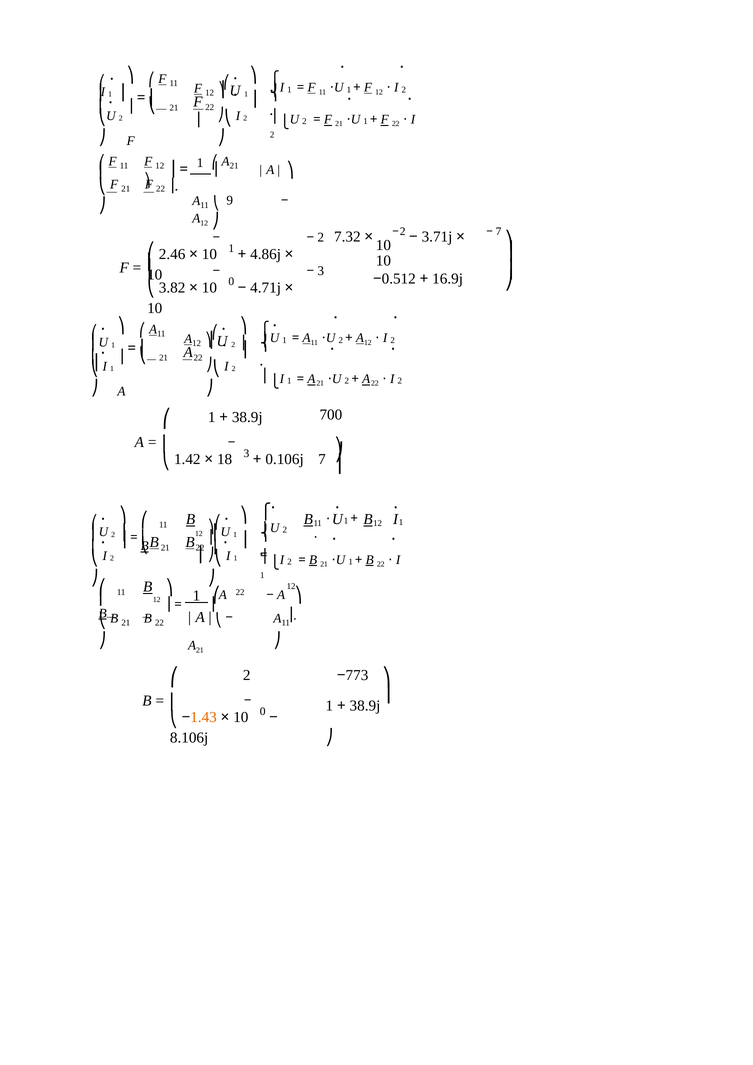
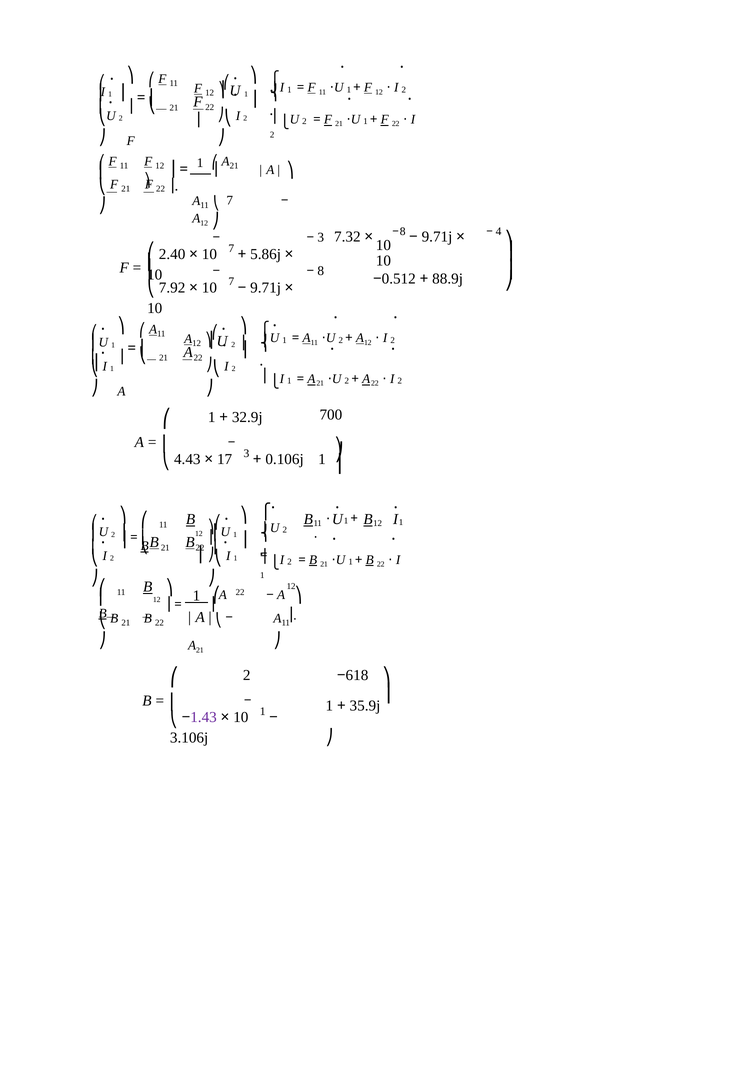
9: 9 -> 7 (230, 201)
2: 2 -> 8 (403, 231)
3.71j: 3.71j -> 9.71j (437, 237)
7: 7 -> 4 (499, 231)
2: 2 -> 3 (321, 238)
2.46: 2.46 -> 2.40 (172, 254)
1: 1 -> 7 (231, 249)
4.86j: 4.86j -> 5.86j (266, 254)
3: 3 -> 8 (321, 271)
16.9j: 16.9j -> 88.9j (448, 279)
3.82: 3.82 -> 7.92 (172, 288)
0: 0 -> 7 (231, 281)
4.71j: 4.71j -> 9.71j (266, 288)
38.9j: 38.9j -> 32.9j (247, 417)
1.42: 1.42 -> 4.43 (187, 459)
18: 18 -> 17 (225, 459)
0.106j 7: 7 -> 1 (322, 459)
773: 773 -> 618 (357, 676)
38.9j: 38.9j -> 35.9j (365, 706)
1.43 colour: orange -> purple (204, 718)
0: 0 -> 1 (263, 712)
8.106j: 8.106j -> 3.106j (189, 738)
